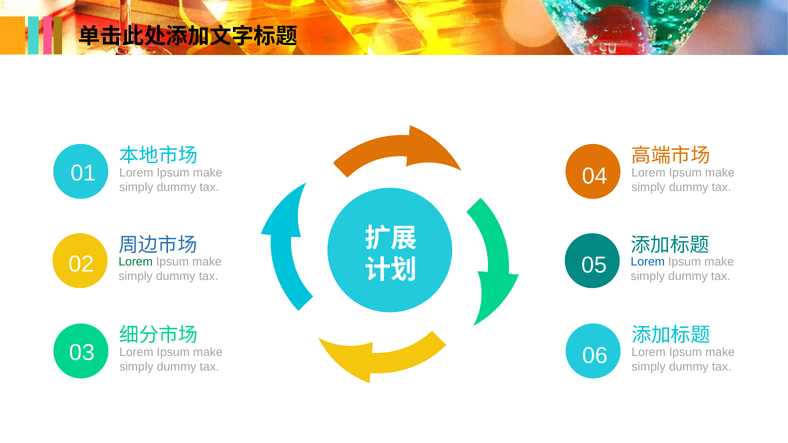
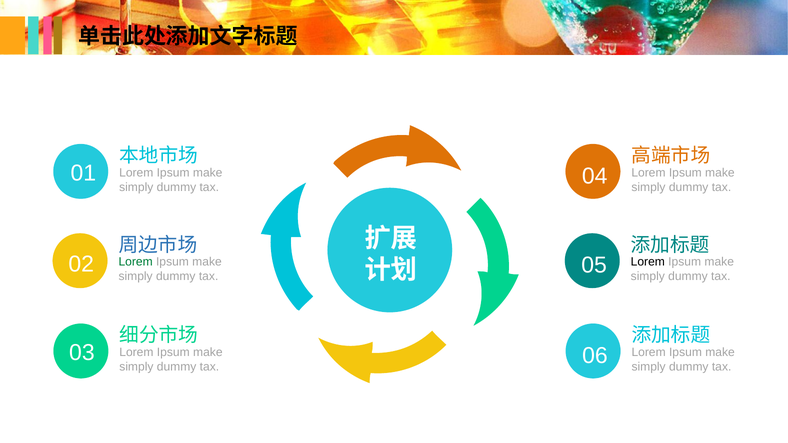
Lorem colour: blue -> black (648, 262)
